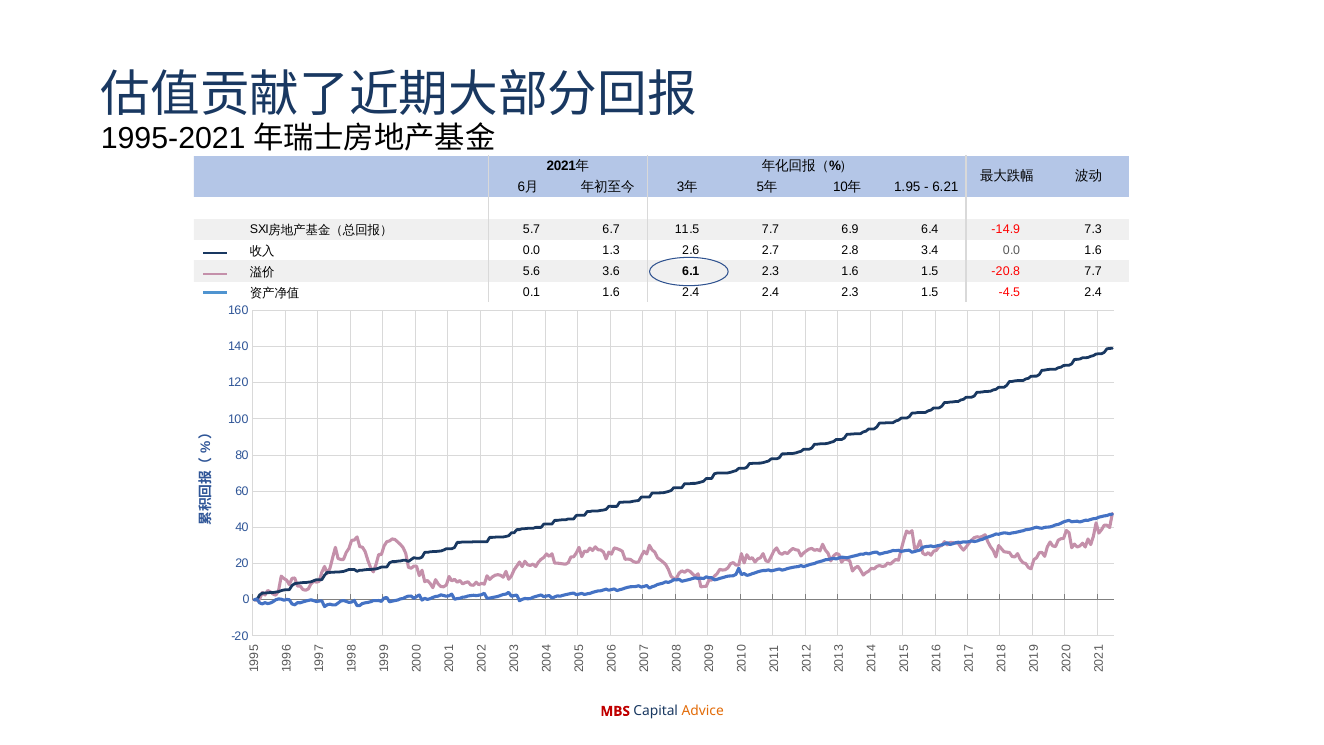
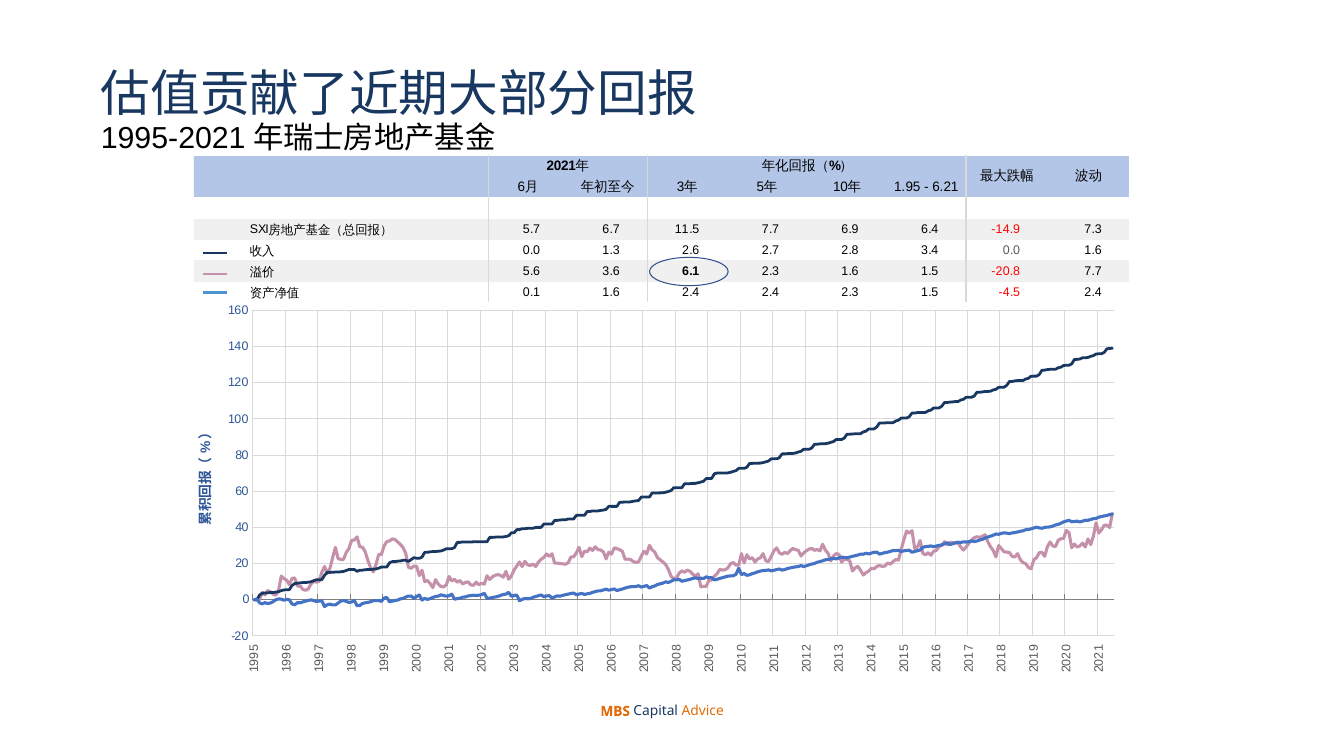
MBS colour: red -> orange (615, 711)
